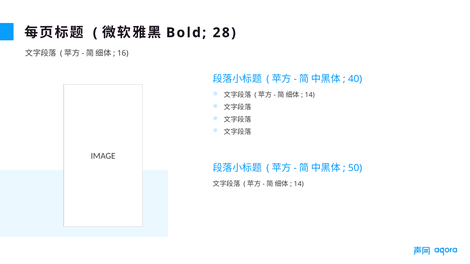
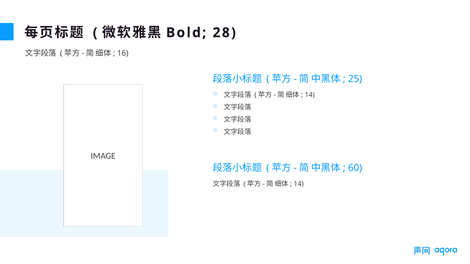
40: 40 -> 25 (355, 79)
50: 50 -> 60 (355, 168)
